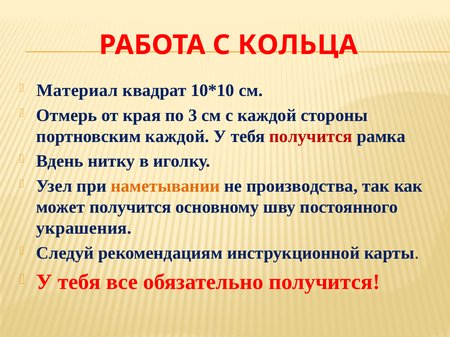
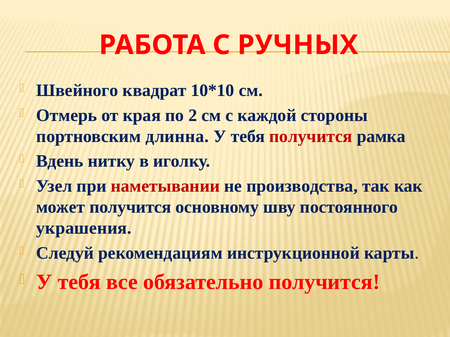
КОЛЬЦА: КОЛЬЦА -> РУЧНЫХ (298, 45)
Материал: Материал -> Швейного (77, 90)
3: 3 -> 2 (193, 115)
портновским каждой: каждой -> длинна (177, 136)
наметывании colour: orange -> red (165, 186)
